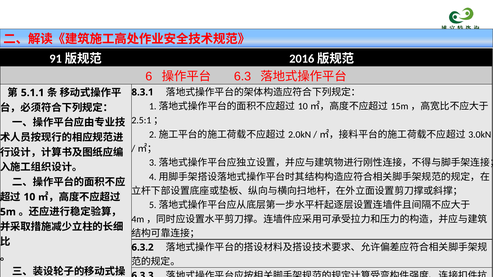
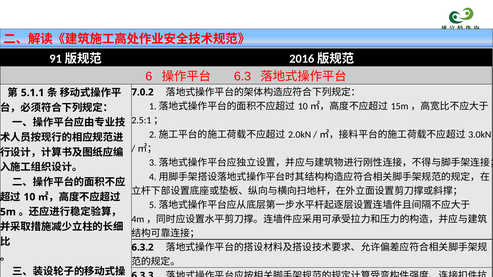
8.3.1: 8.3.1 -> 7.0.2 (143, 92)
